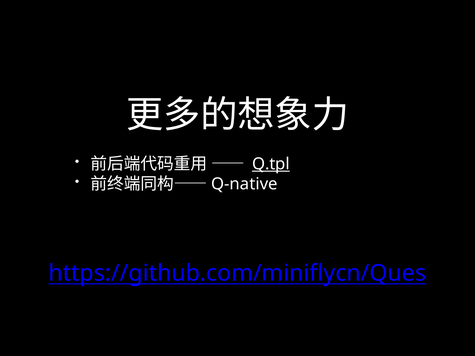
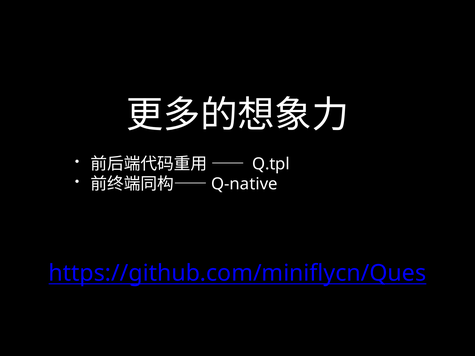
Q.tpl underline: present -> none (271, 164)
